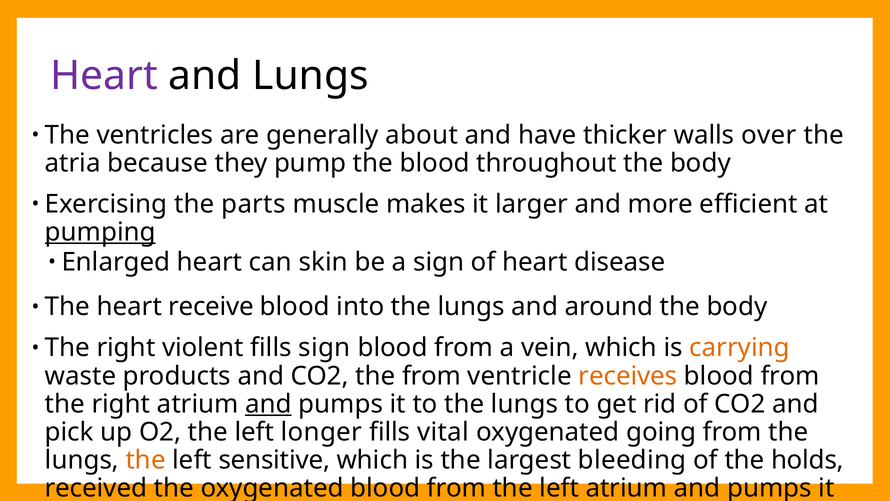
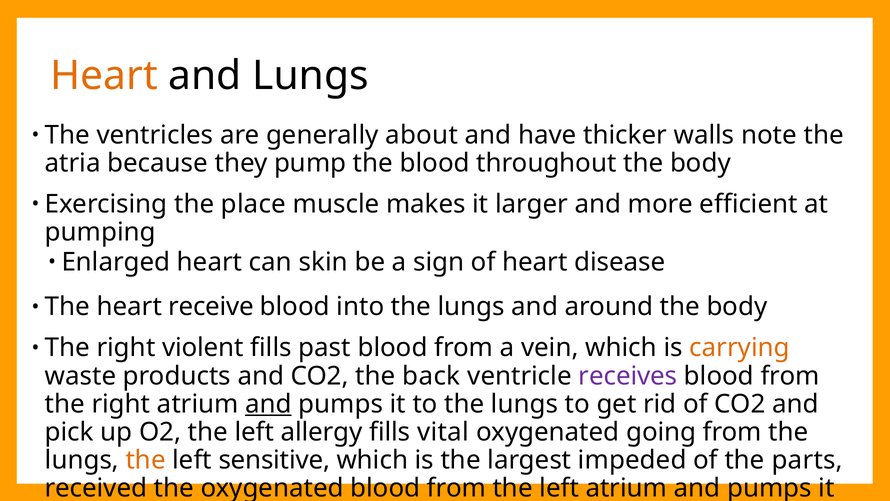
Heart colour: purple -> orange (104, 76)
over: over -> note (769, 135)
parts: parts -> place (253, 204)
pumping underline: present -> none (100, 232)
fills sign: sign -> past (325, 348)
the from: from -> back (431, 376)
receives colour: orange -> purple (628, 376)
longer: longer -> allergy (322, 432)
bleeding: bleeding -> impeded (632, 460)
holds: holds -> parts (807, 460)
